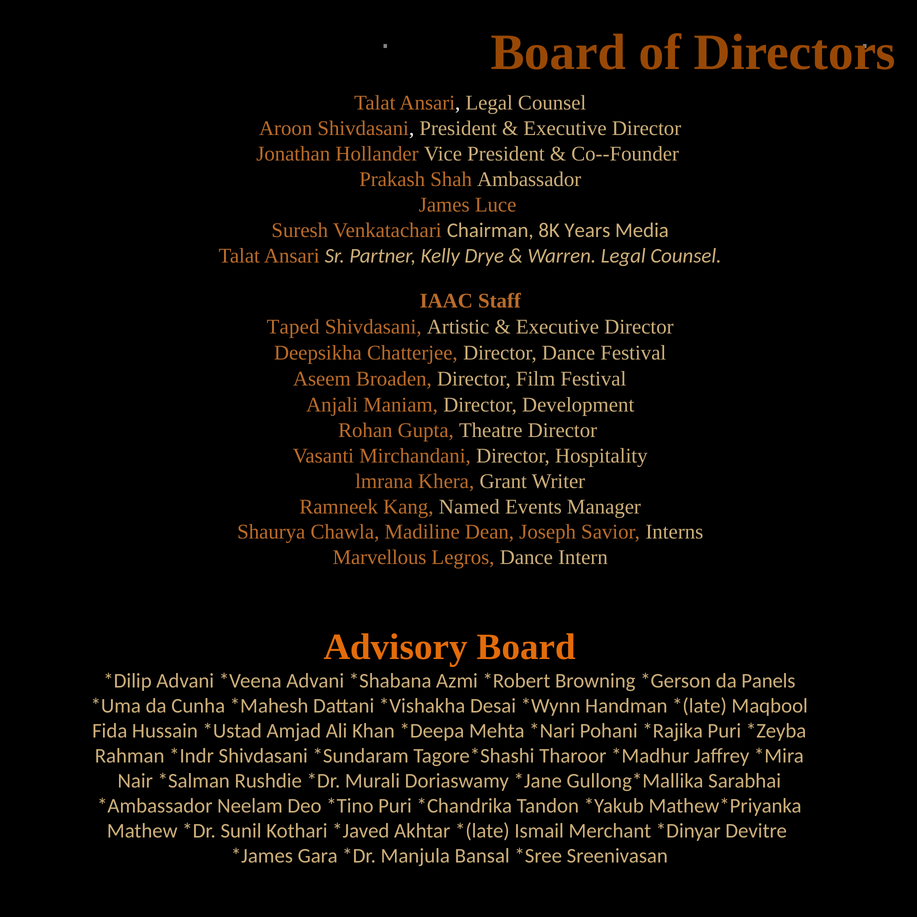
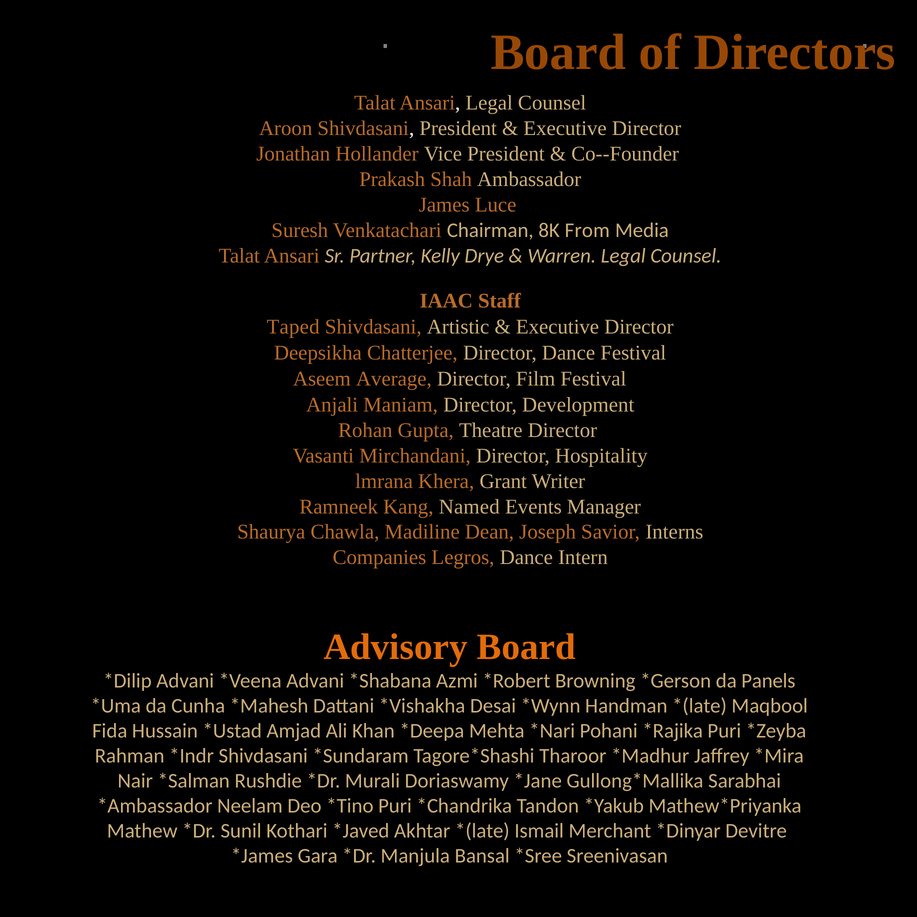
Years: Years -> From (587, 230)
Broaden: Broaden -> Average (394, 379)
Marvellous: Marvellous -> Companies (379, 557)
